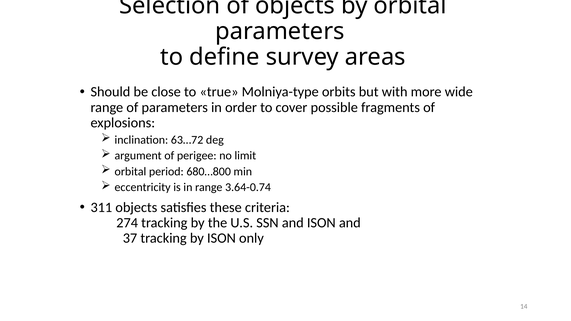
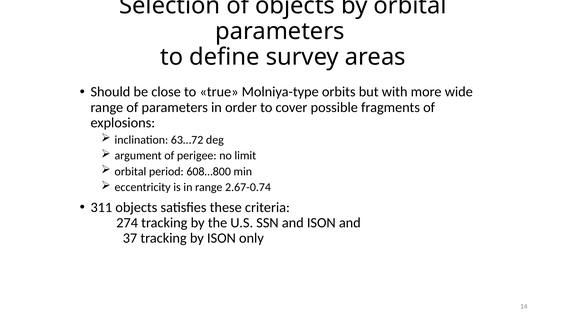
680…800: 680…800 -> 608…800 (209, 172)
3.64-0.74: 3.64-0.74 -> 2.67-0.74 (248, 187)
